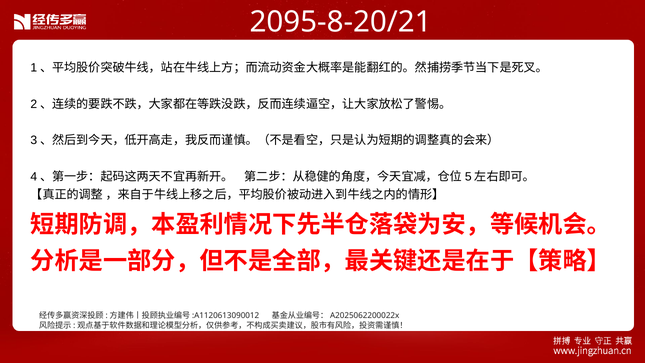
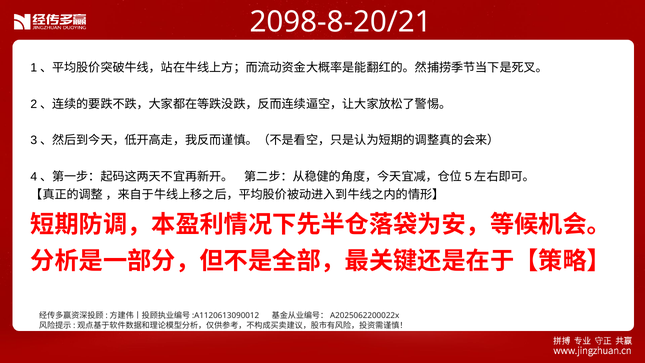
2095-8-20/21: 2095-8-20/21 -> 2098-8-20/21 (341, 22)
